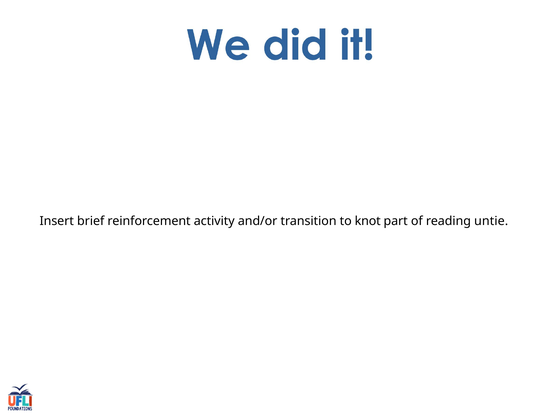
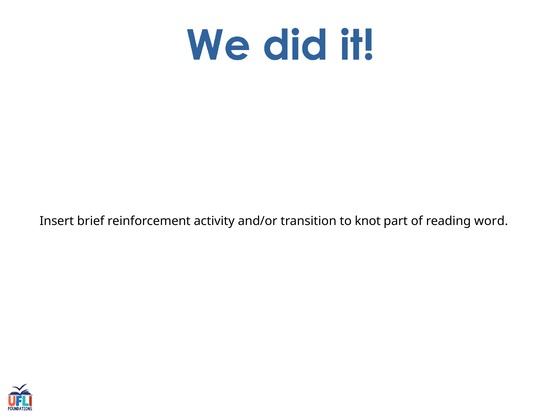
untie: untie -> word (491, 221)
